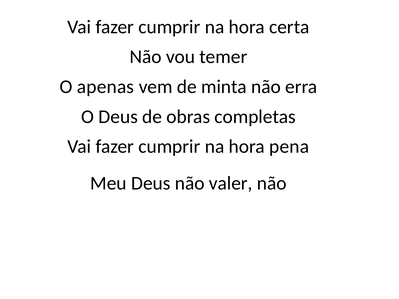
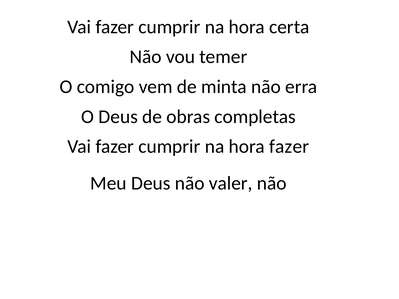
apenas: apenas -> comigo (106, 87)
hora pena: pena -> fazer (289, 147)
